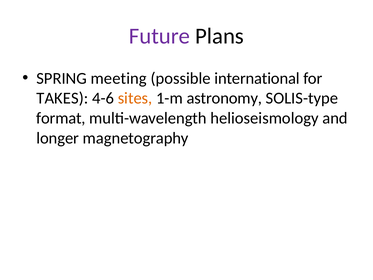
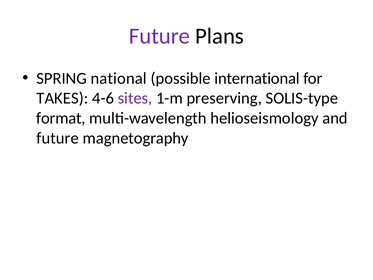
meeting: meeting -> national (119, 78)
sites colour: orange -> purple (135, 98)
astronomy: astronomy -> preserving (224, 98)
longer: longer -> future (58, 138)
